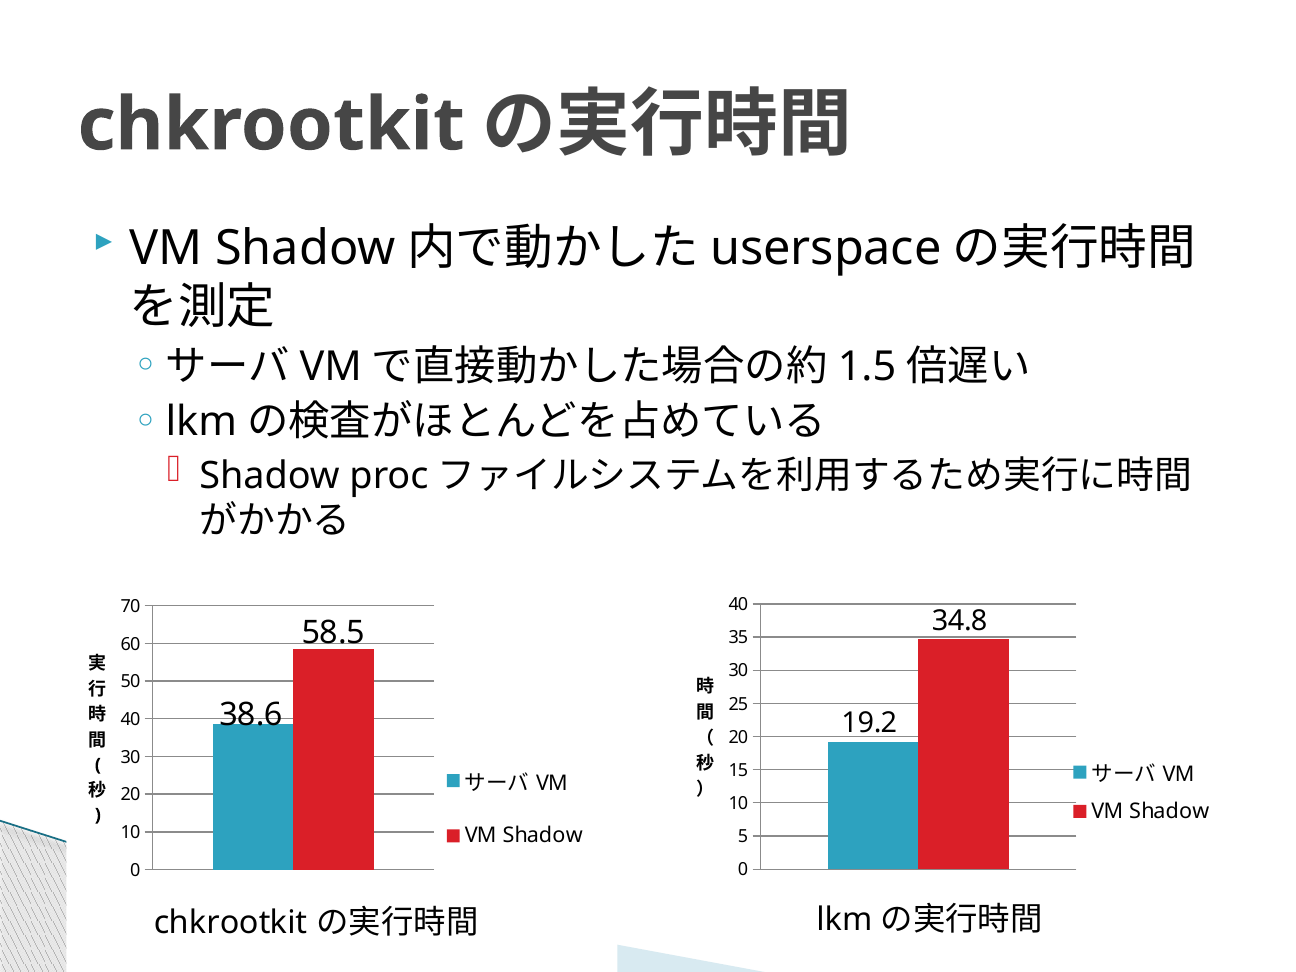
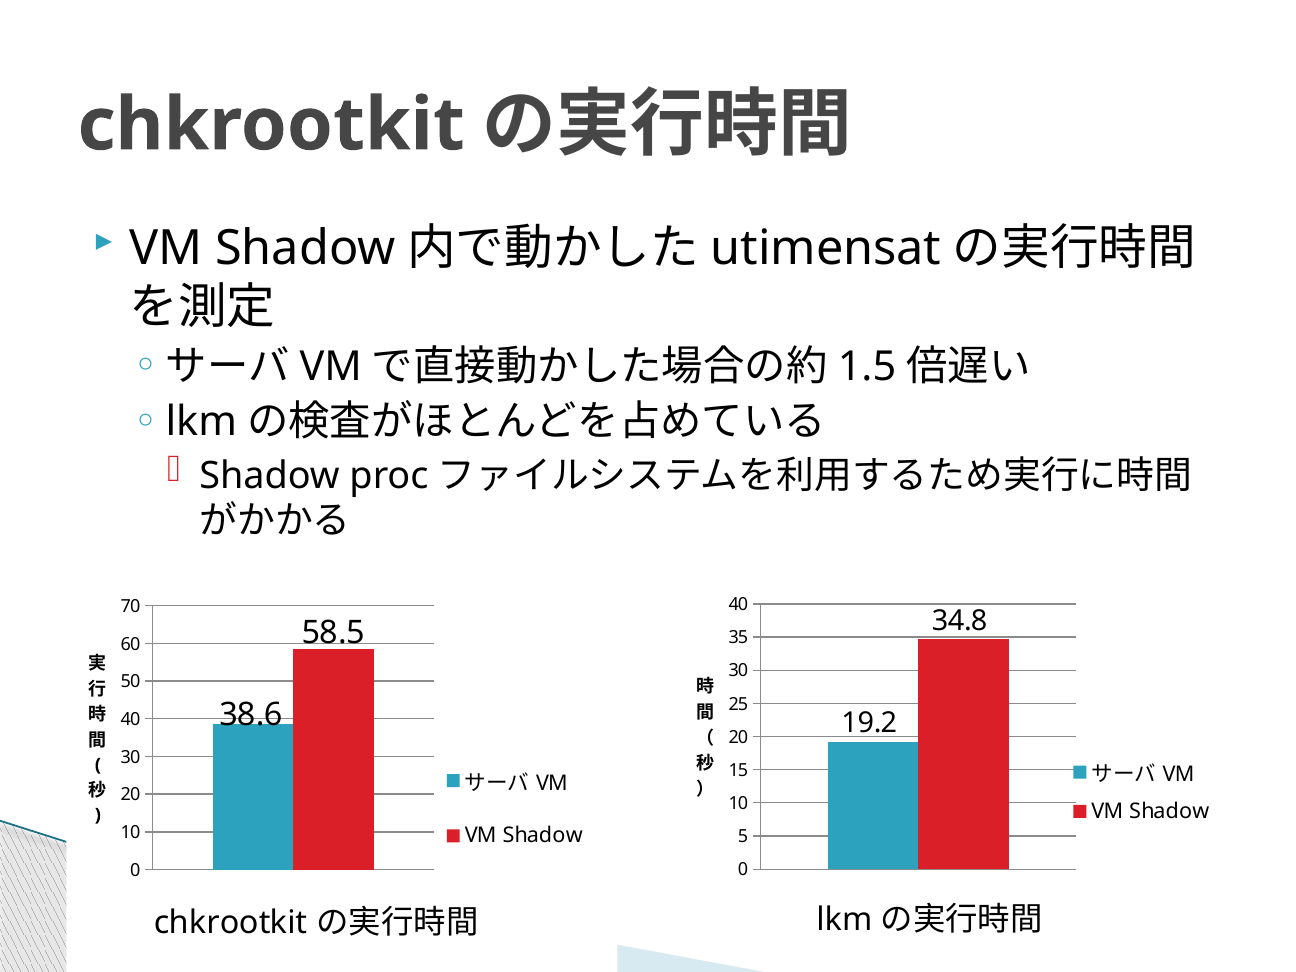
userspace: userspace -> utimensat (826, 249)
